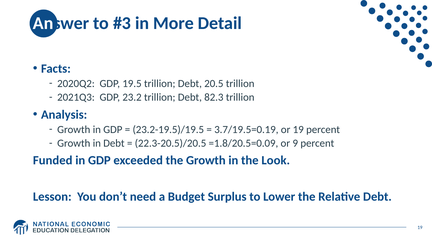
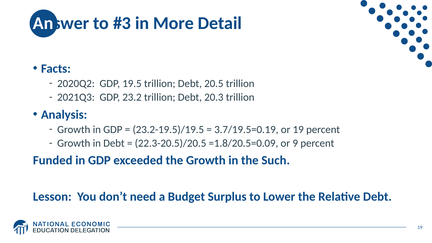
82.3: 82.3 -> 20.3 (214, 97)
Look: Look -> Such (276, 160)
